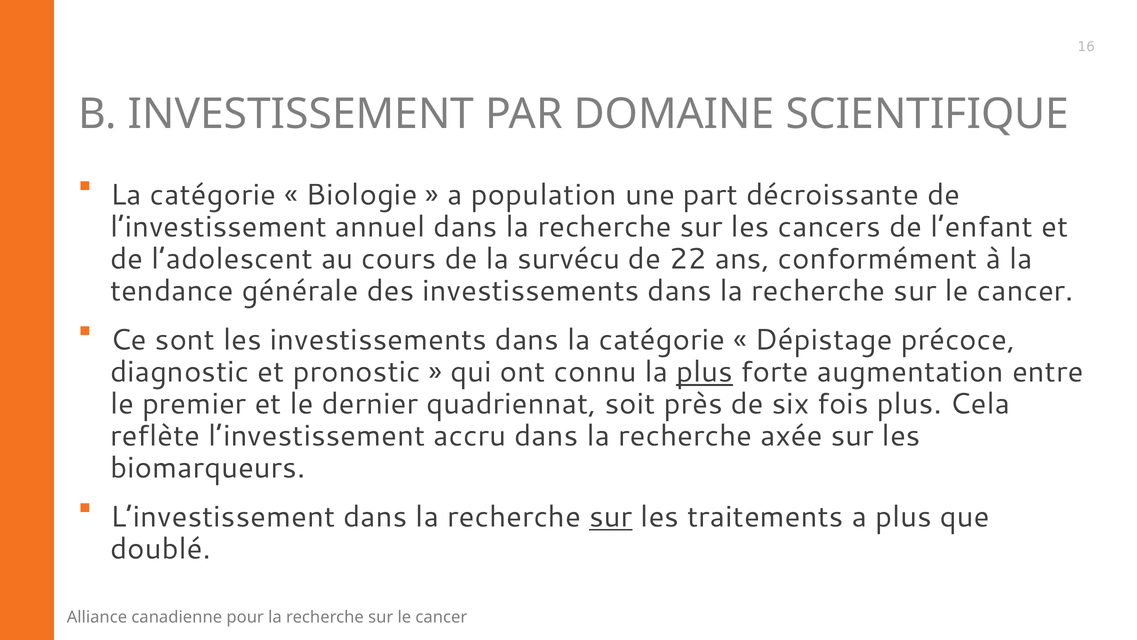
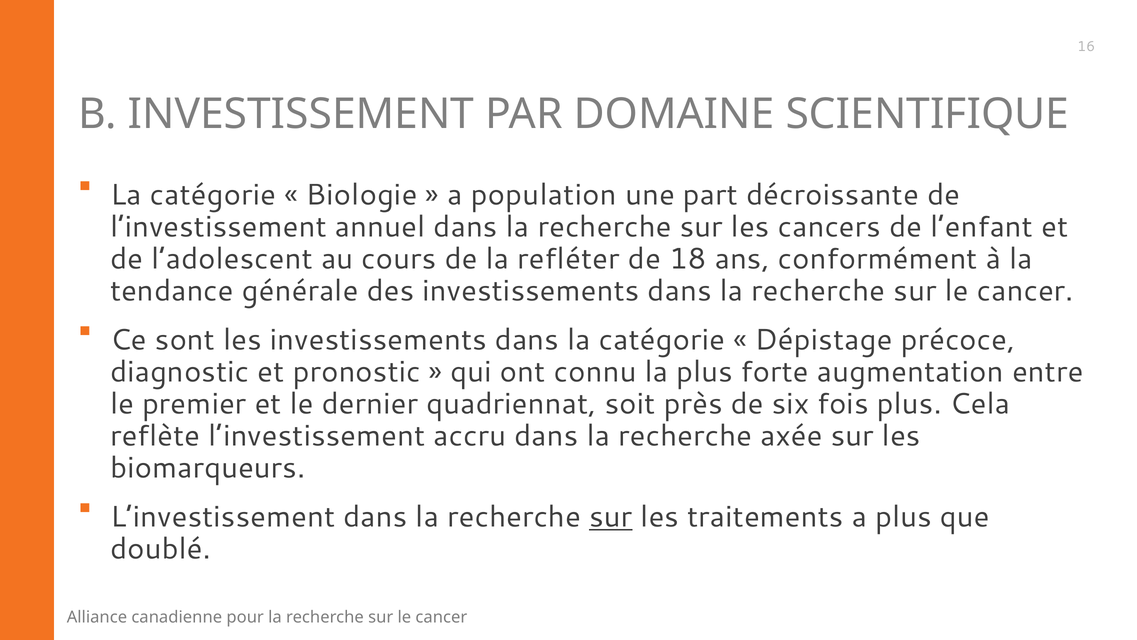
survécu: survécu -> refléter (569, 259)
22: 22 -> 18 (688, 259)
plus underline: present -> none (705, 372)
